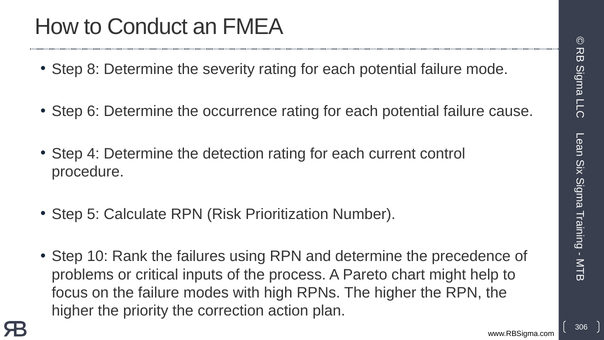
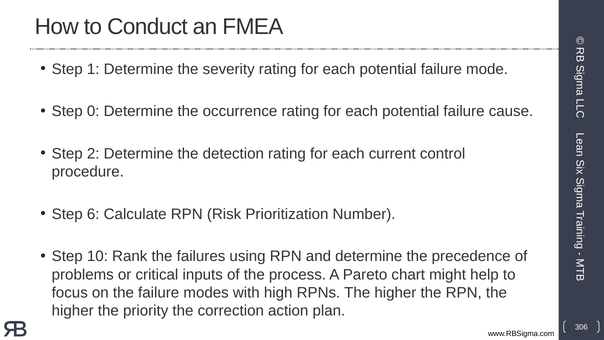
8: 8 -> 1 (93, 69)
6: 6 -> 0 (93, 111)
4: 4 -> 2 (93, 154)
5: 5 -> 6 (93, 214)
